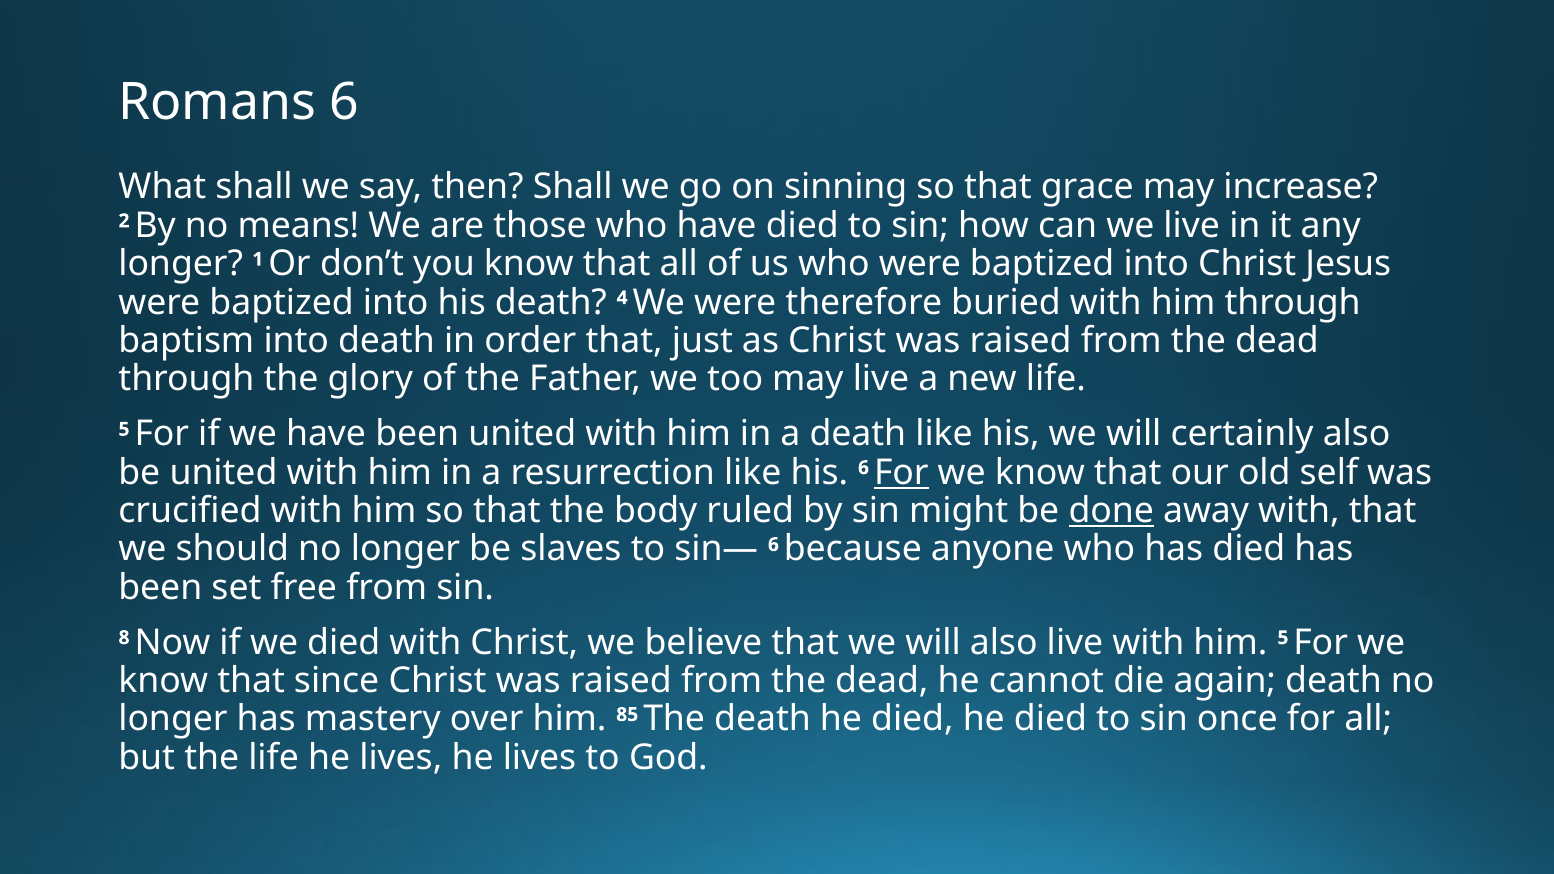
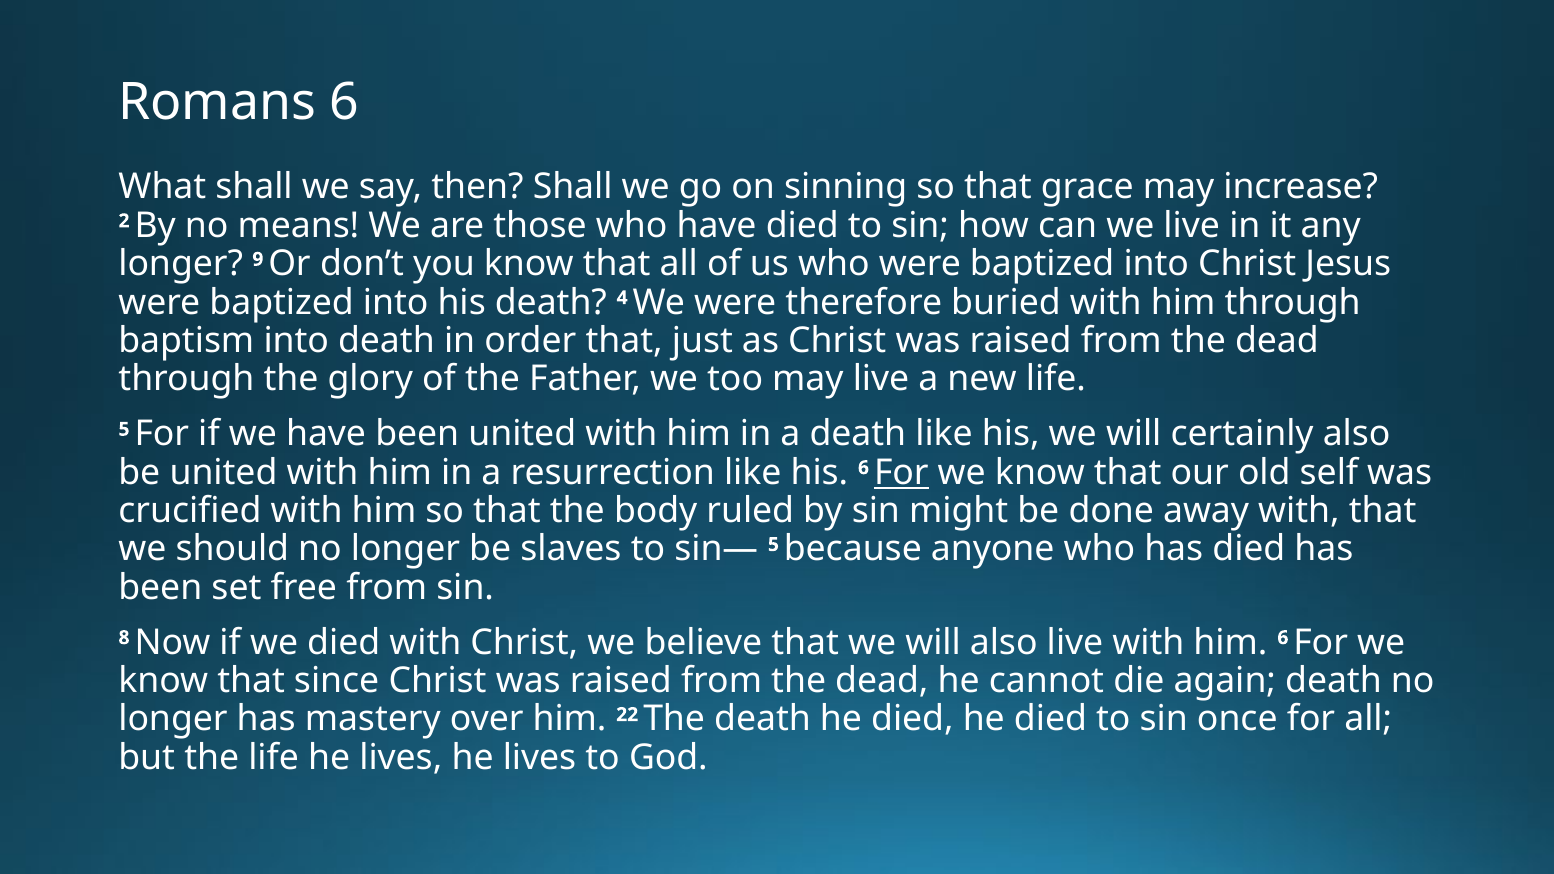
1: 1 -> 9 (258, 259)
done underline: present -> none (1111, 511)
sin— 6: 6 -> 5 (773, 545)
him 5: 5 -> 6 (1283, 638)
85: 85 -> 22 (627, 715)
